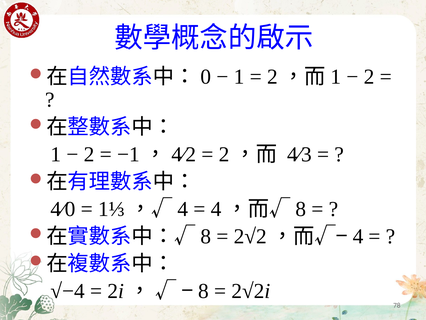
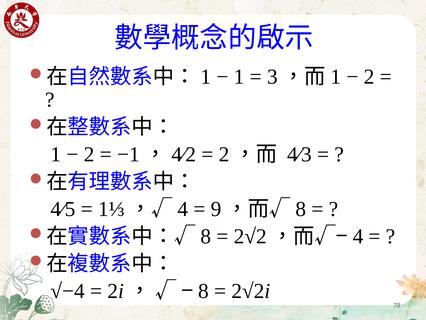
0: 0 -> 1 (206, 77)
2: 2 -> 3 (272, 77)
4∕0: 4∕0 -> 4∕5 (63, 209)
4: 4 -> 9 (216, 209)
